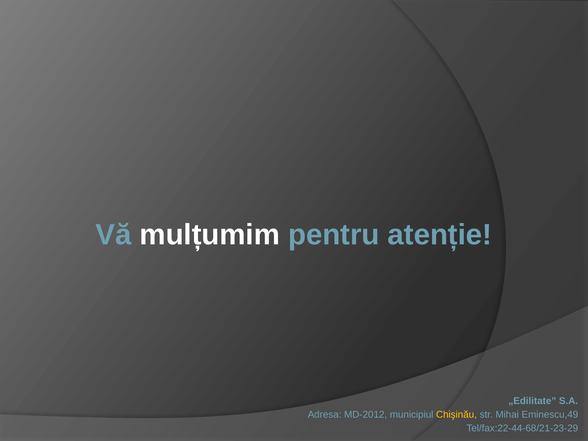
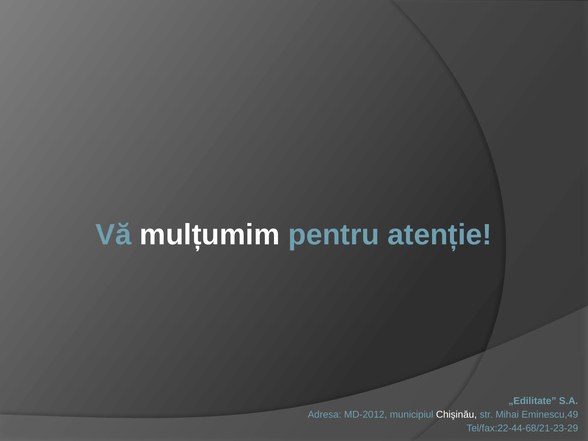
Chişinău colour: yellow -> white (456, 415)
